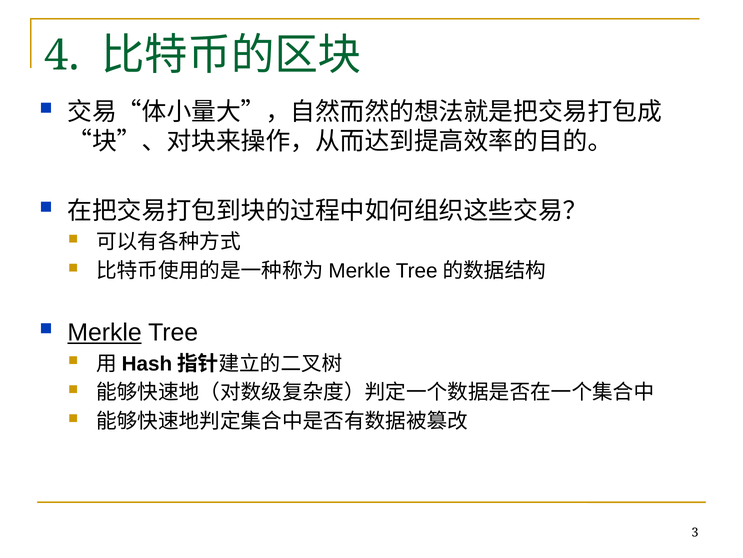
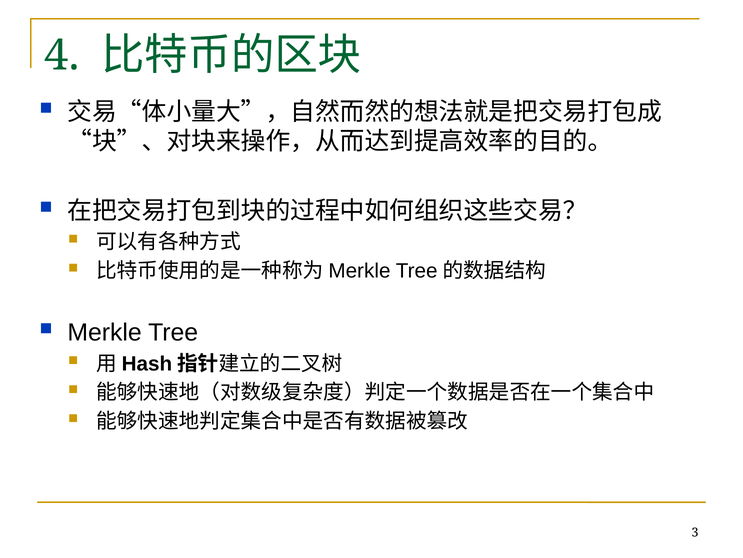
Merkle underline: present -> none (105, 332)
